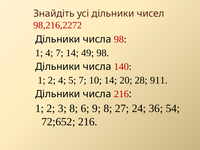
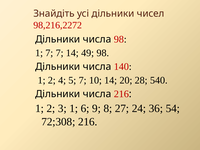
1 4: 4 -> 7 (49, 53)
911: 911 -> 540 (159, 80)
3 8: 8 -> 1 (74, 108)
72;652: 72;652 -> 72;308 (58, 122)
